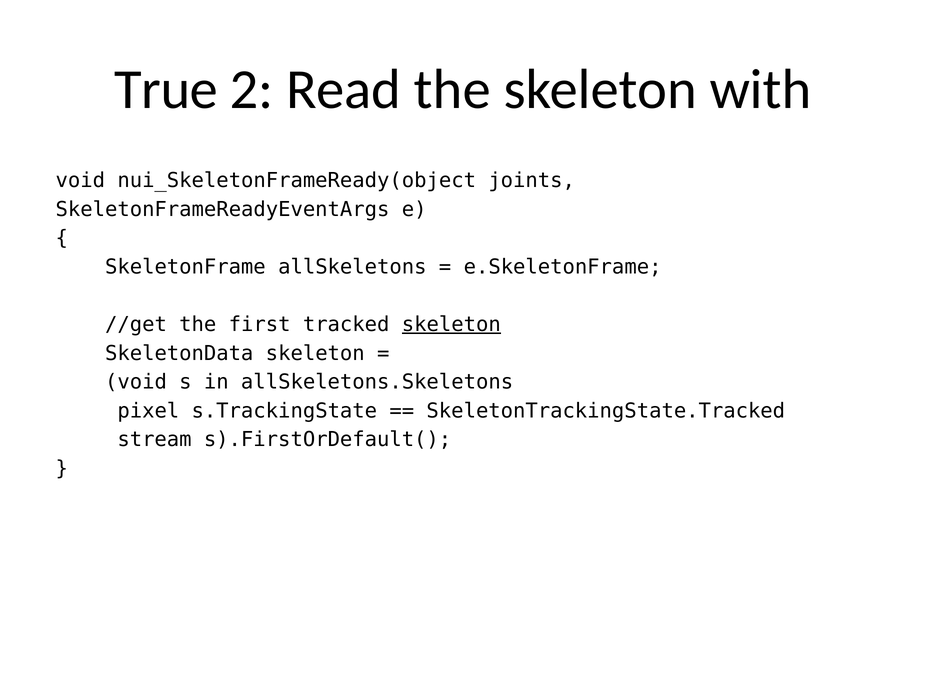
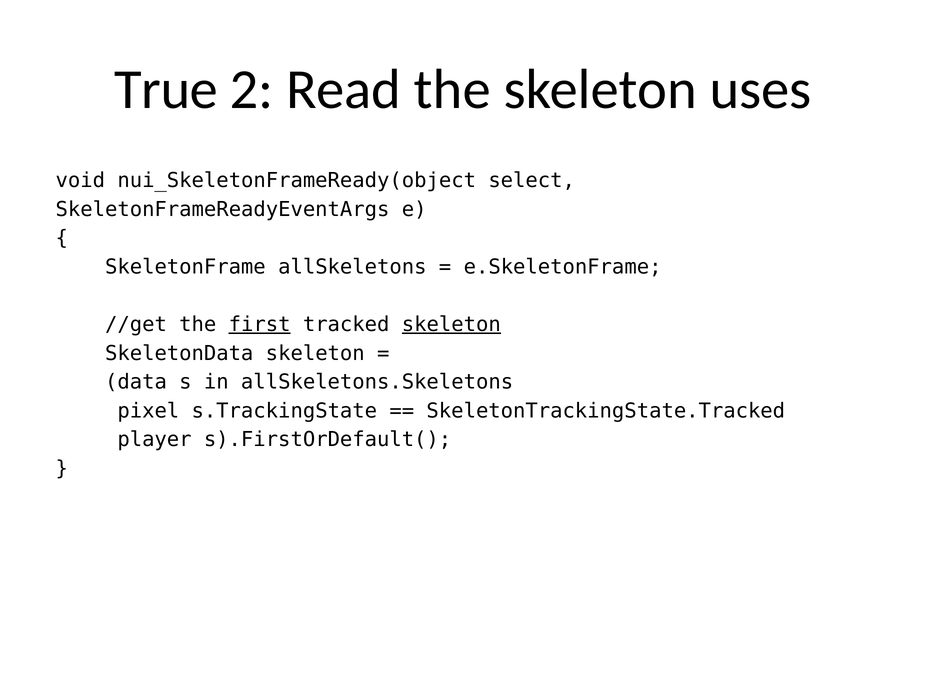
with: with -> uses (760, 90)
joints: joints -> select (532, 181)
first underline: none -> present (260, 325)
void: void -> data (136, 382)
stream: stream -> player (155, 440)
